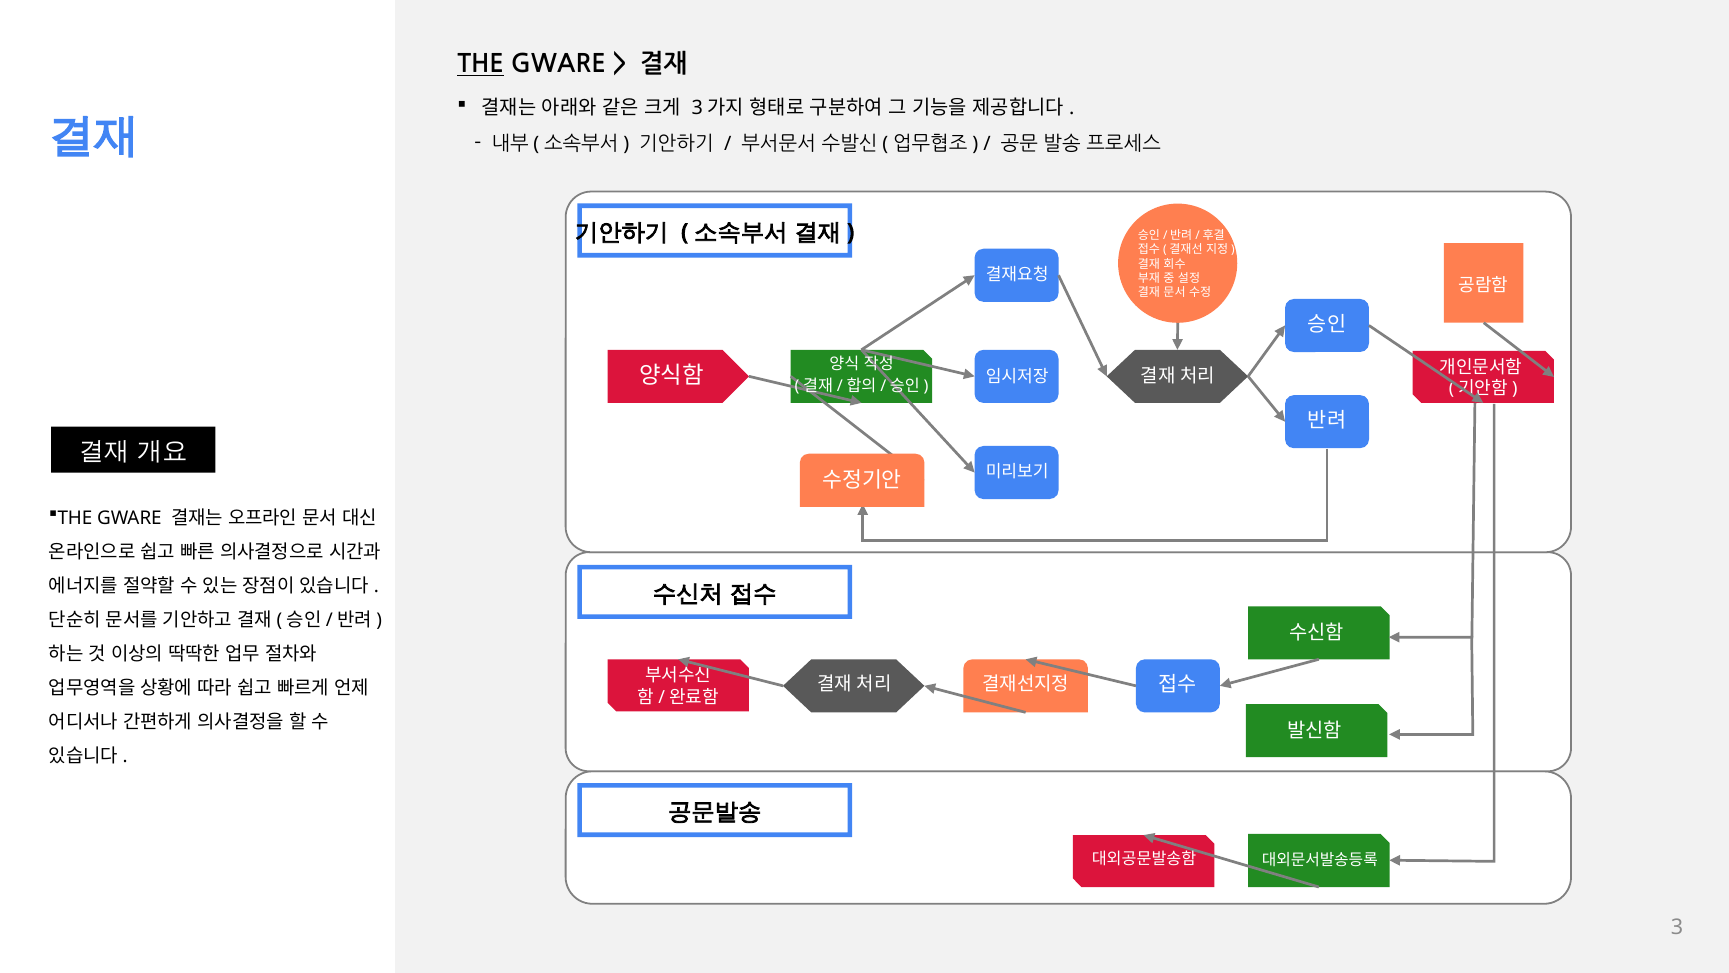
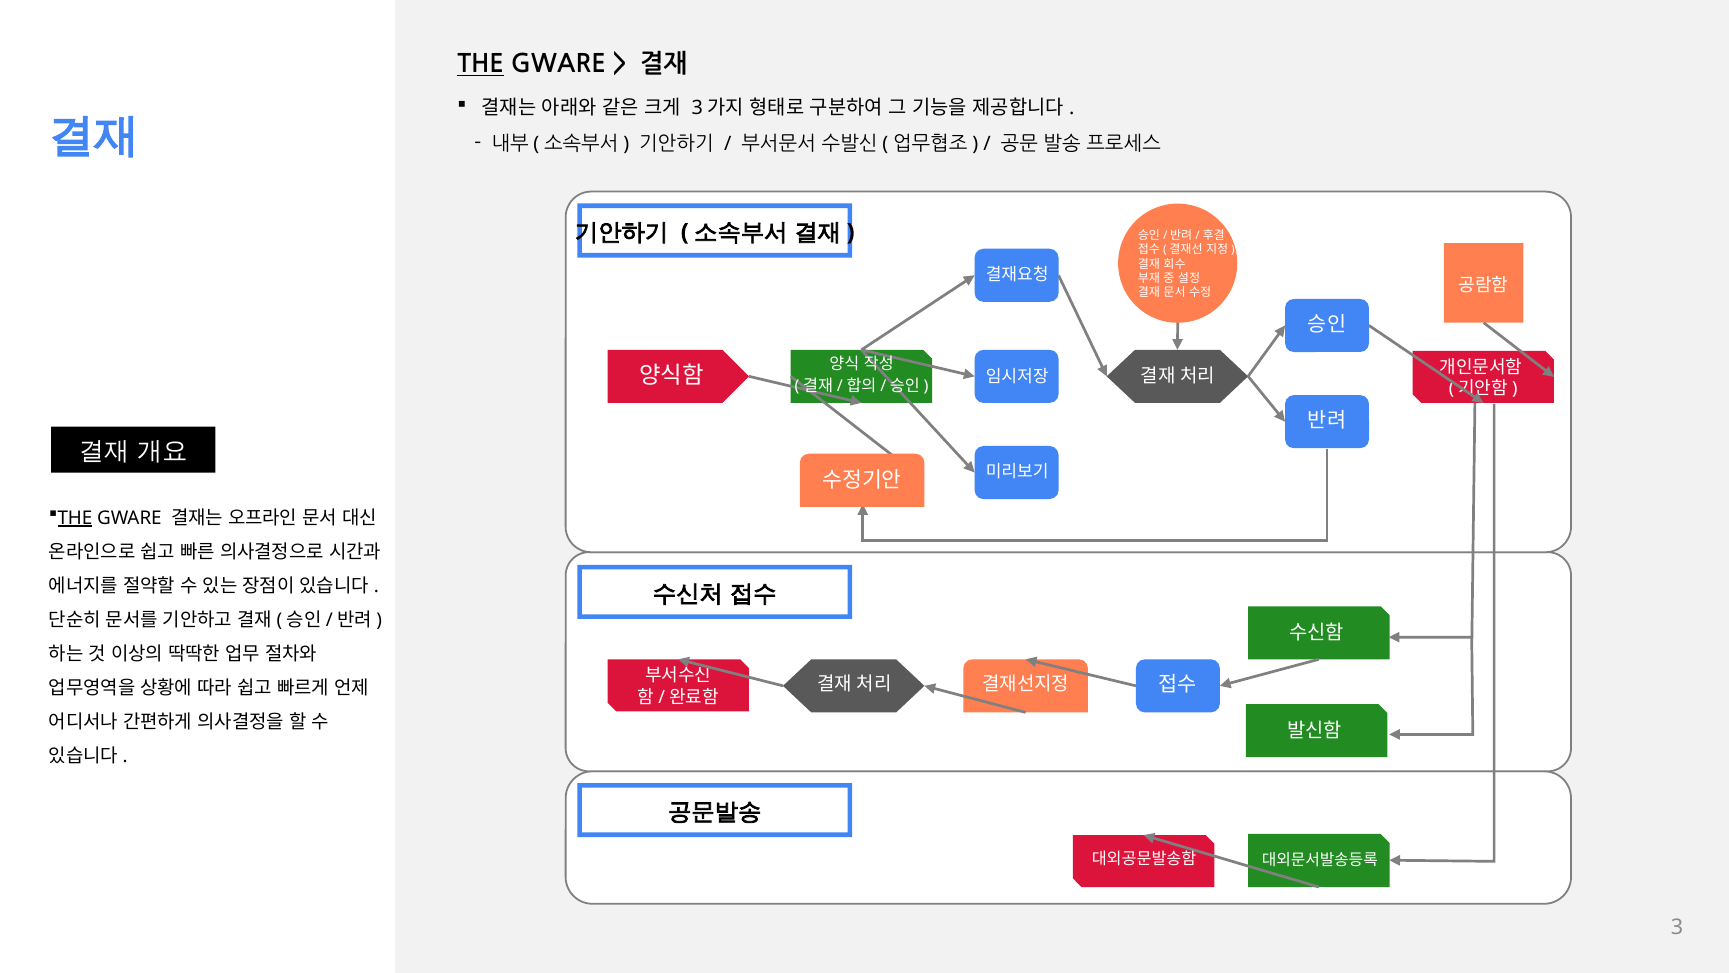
THE underline: none -> present (75, 518)
